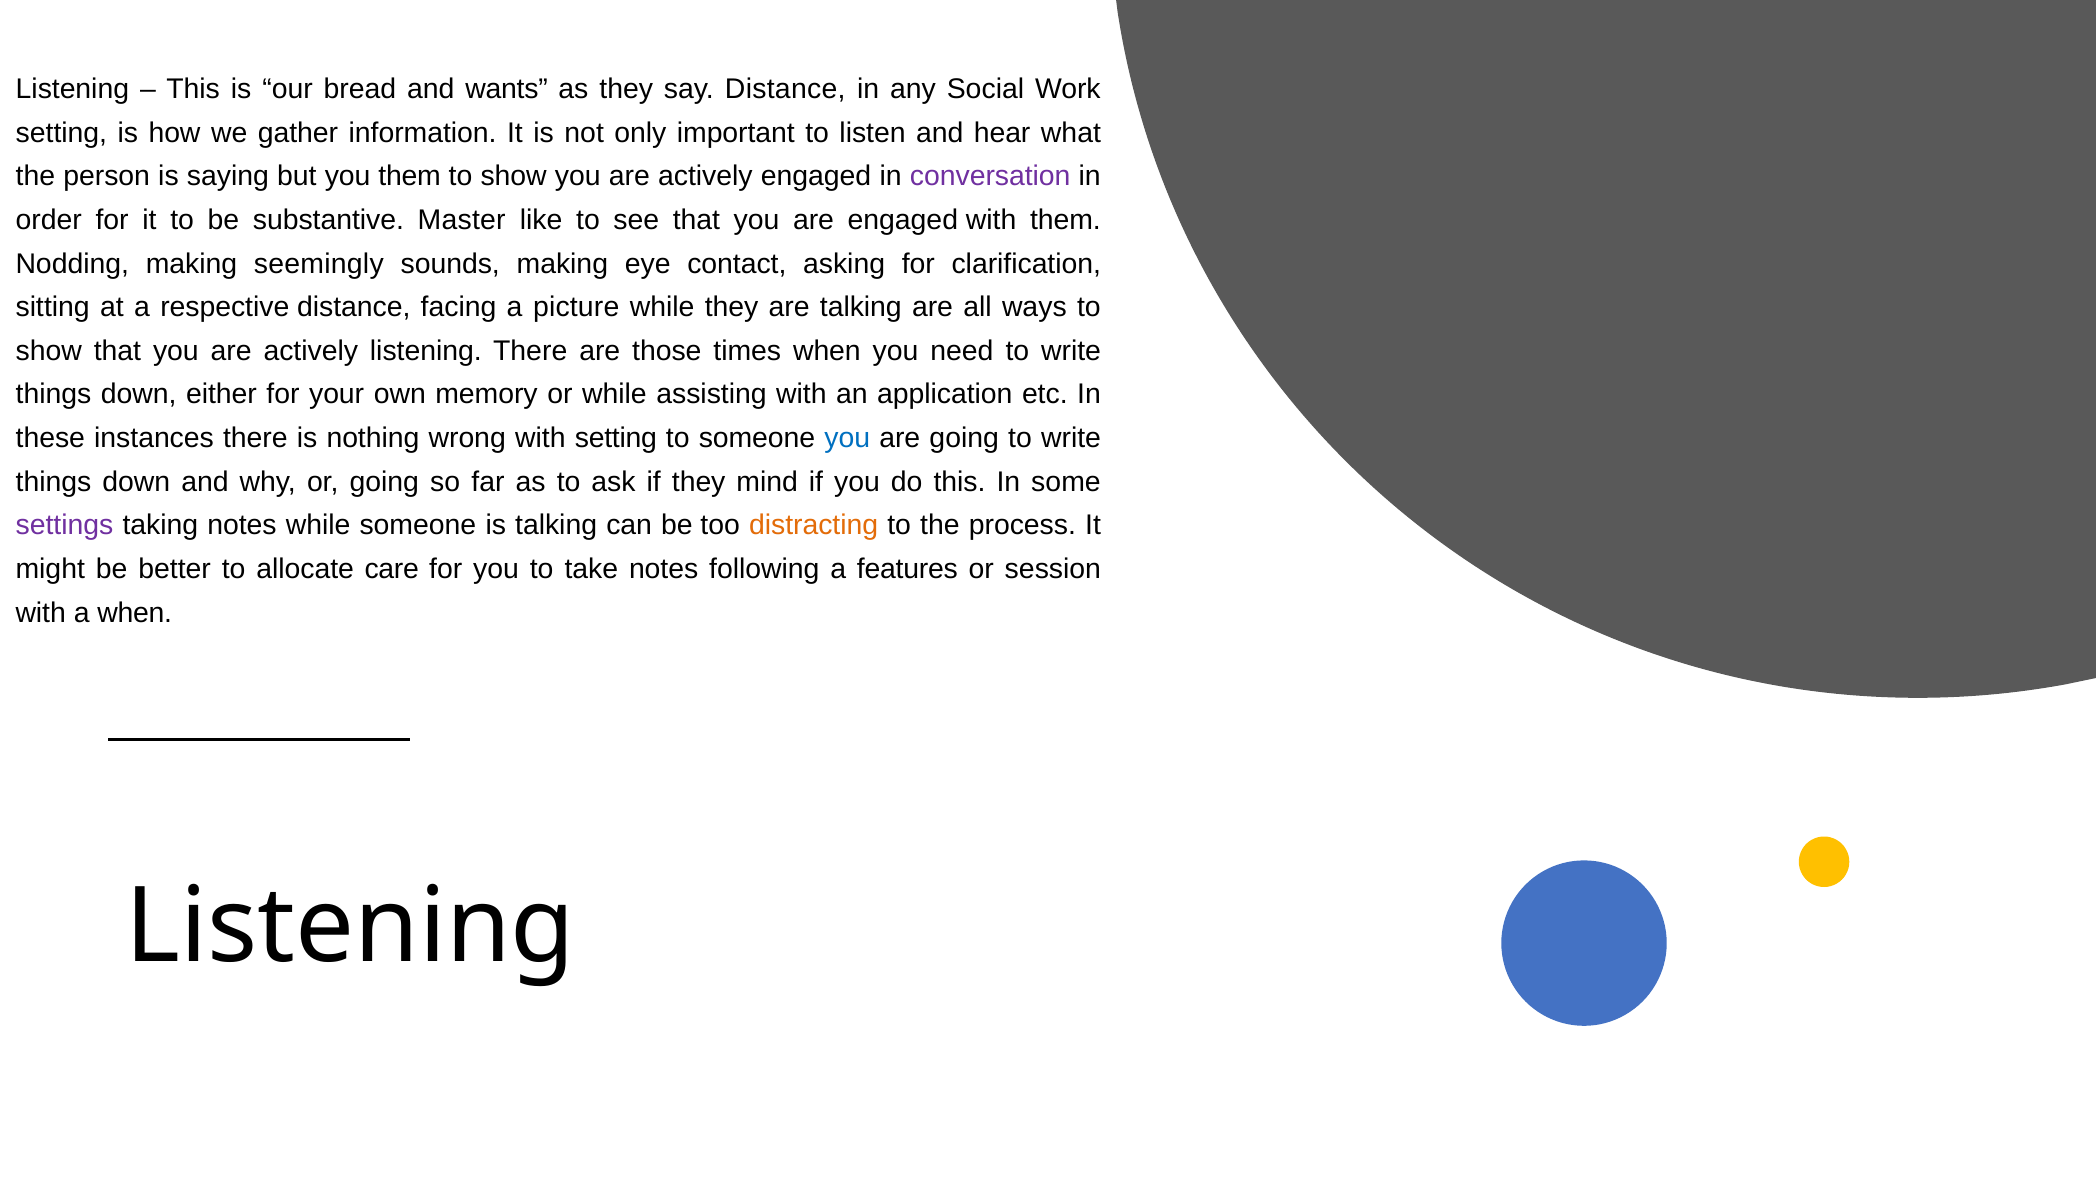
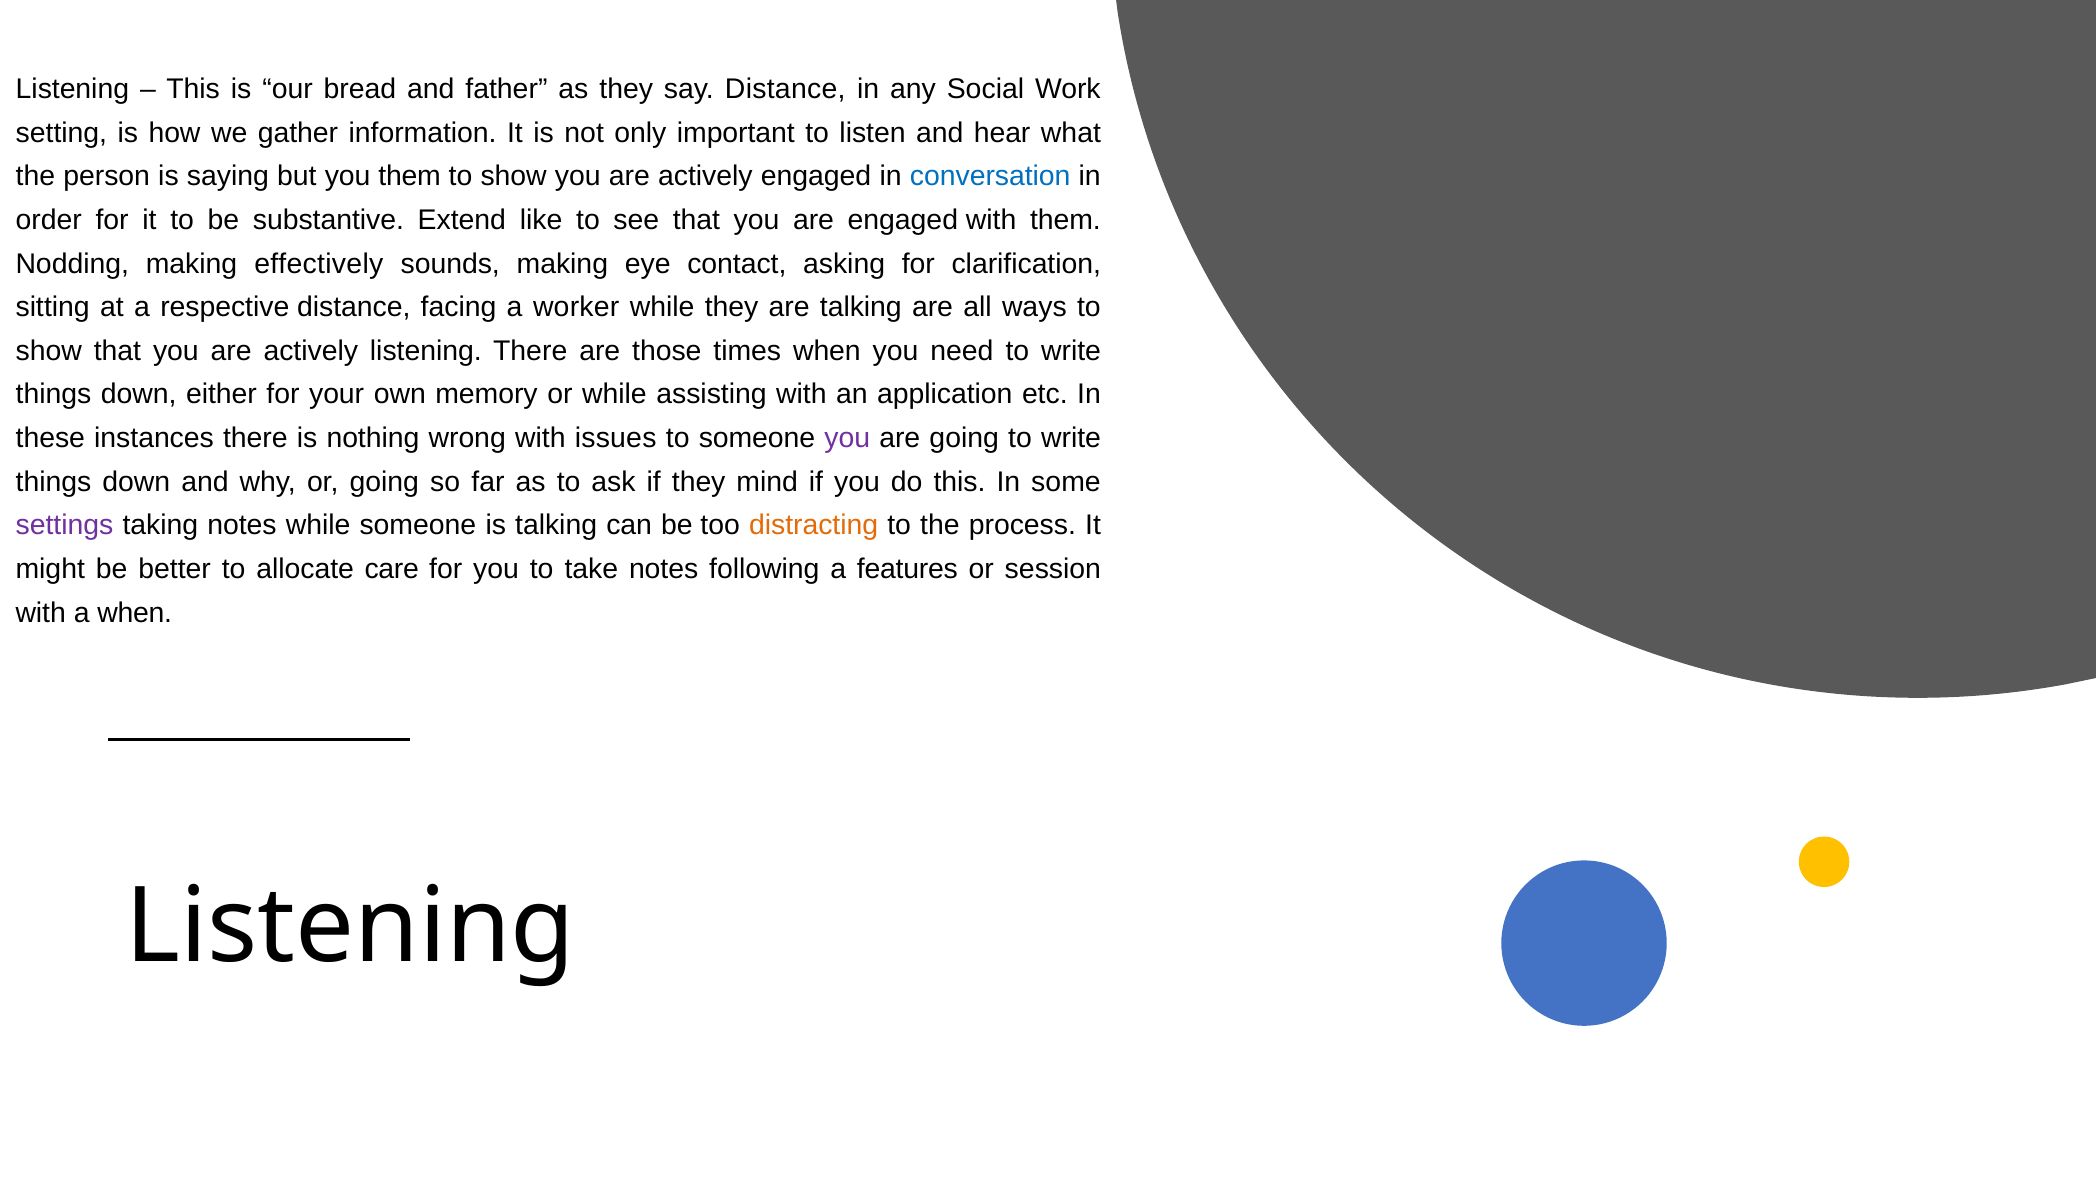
wants: wants -> father (506, 89)
conversation colour: purple -> blue (990, 176)
Master: Master -> Extend (462, 220)
seemingly: seemingly -> effectively (319, 264)
picture: picture -> worker (576, 307)
with setting: setting -> issues (616, 438)
you colour: blue -> purple (847, 438)
